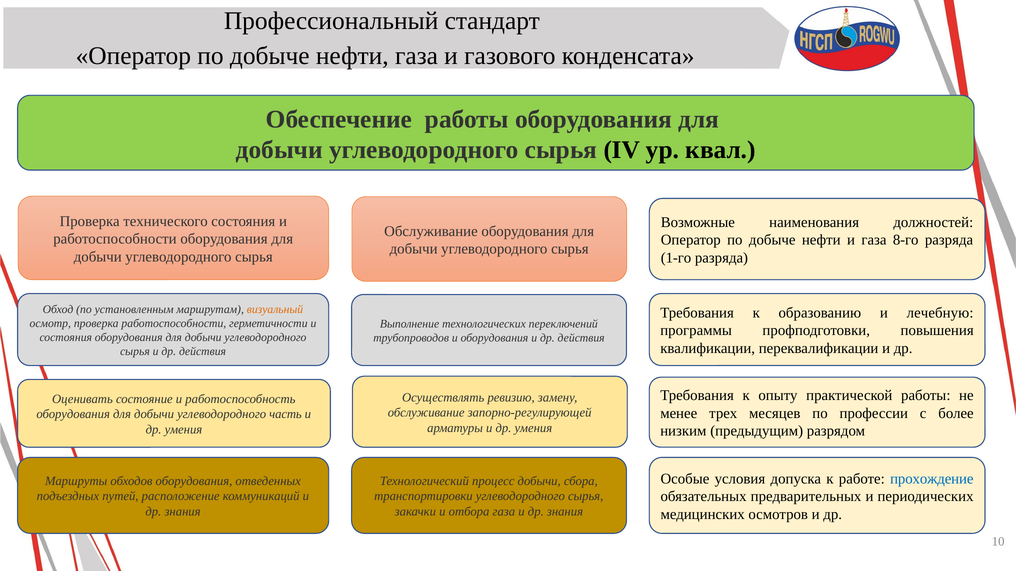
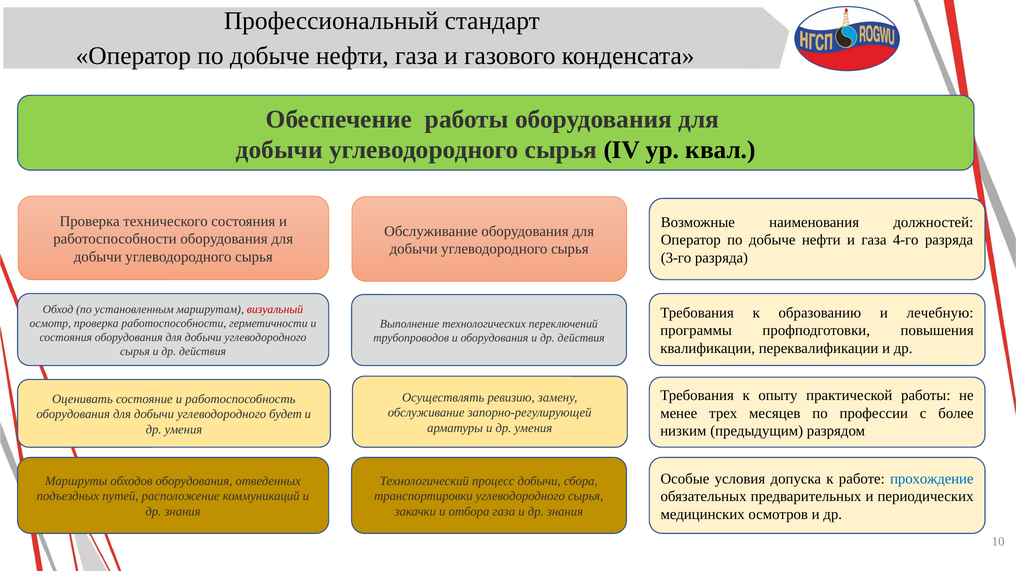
8-го: 8-го -> 4-го (906, 240)
1-го: 1-го -> 3-го (676, 258)
визуальный colour: orange -> red (275, 310)
часть: часть -> будет (285, 415)
